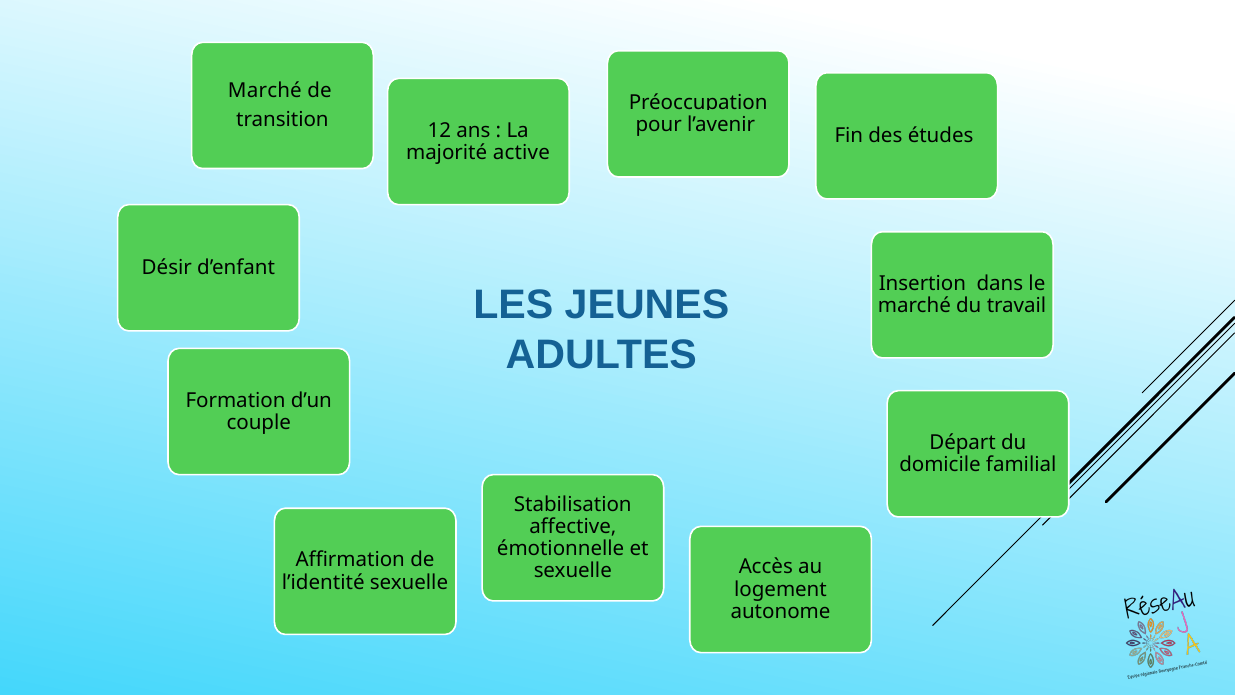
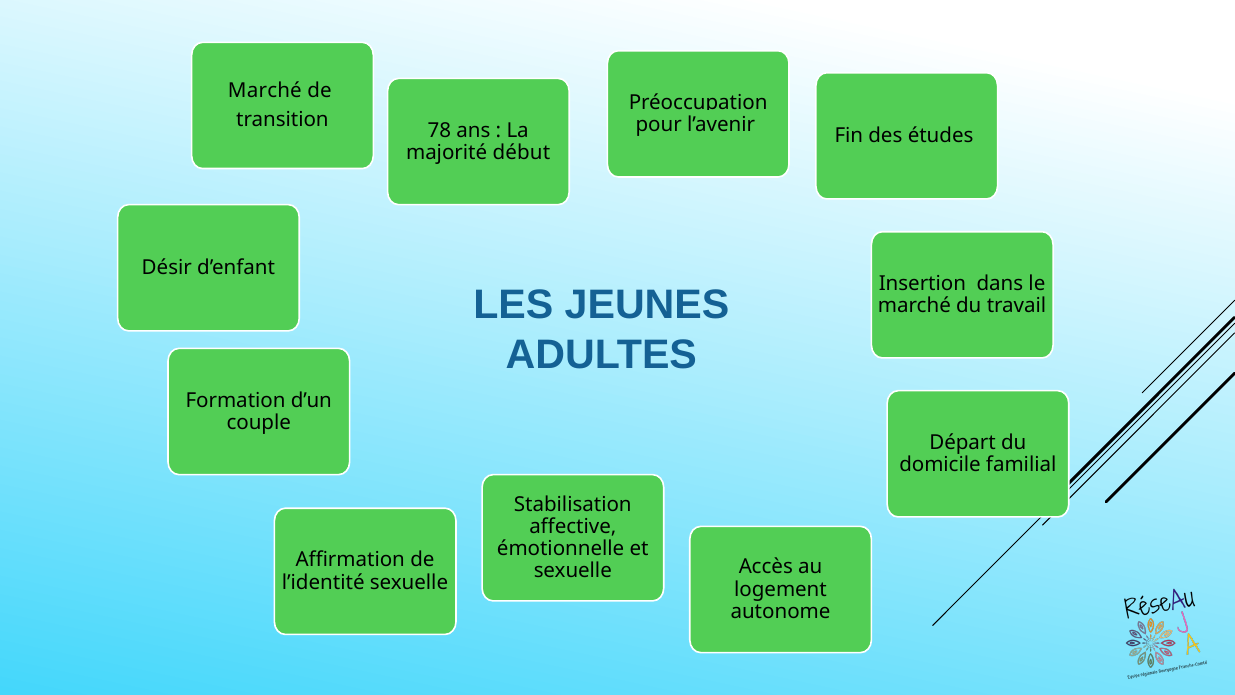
12: 12 -> 78 (439, 130)
active: active -> début (521, 152)
